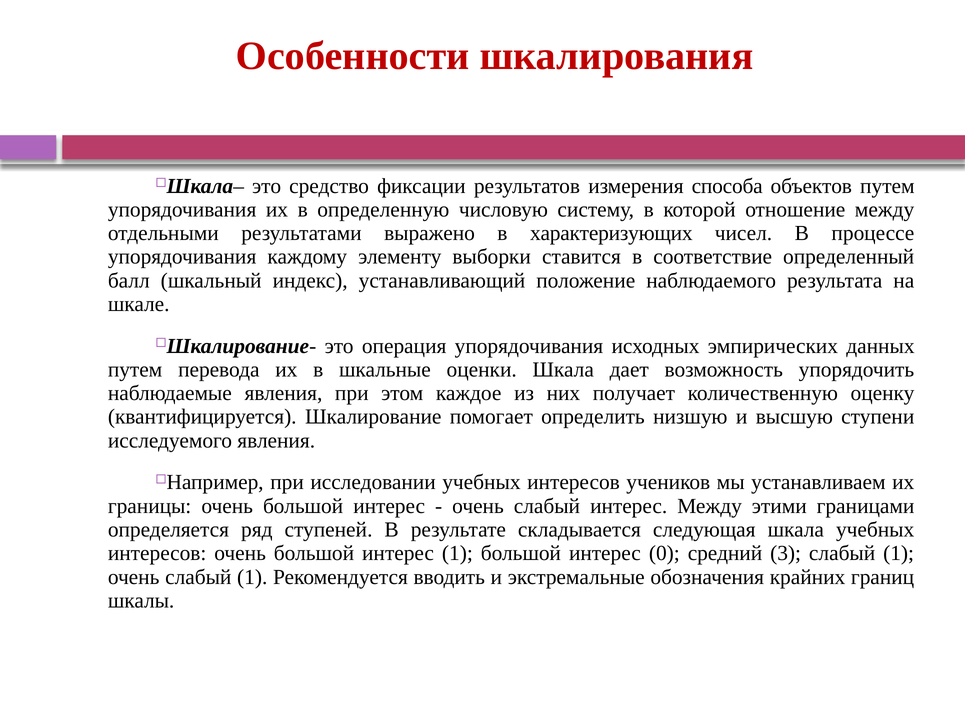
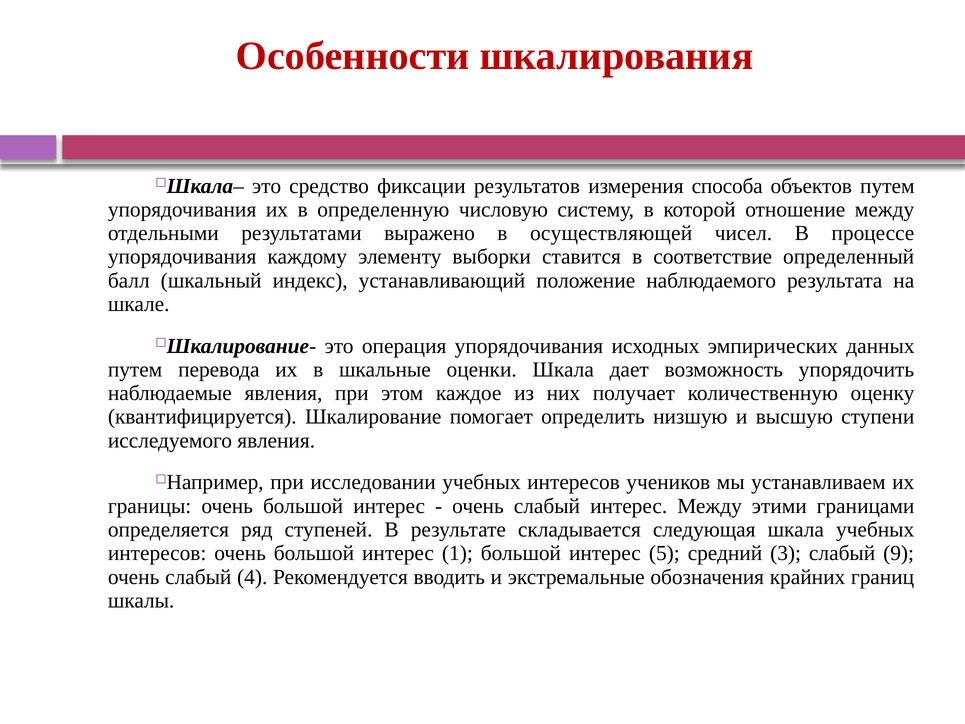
характеризующих: характеризующих -> осуществляющей (611, 233)
0: 0 -> 5 (664, 553)
3 слабый 1: 1 -> 9 (899, 553)
очень слабый 1: 1 -> 4 (252, 577)
